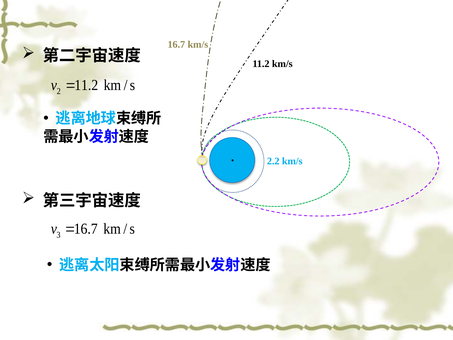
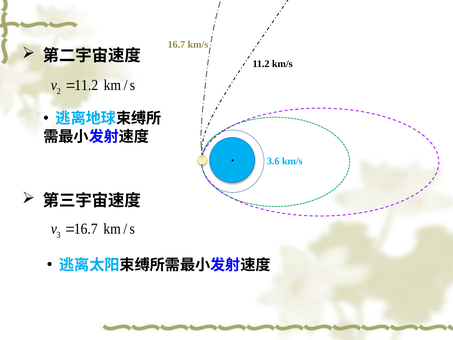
2.2: 2.2 -> 3.6 (273, 161)
